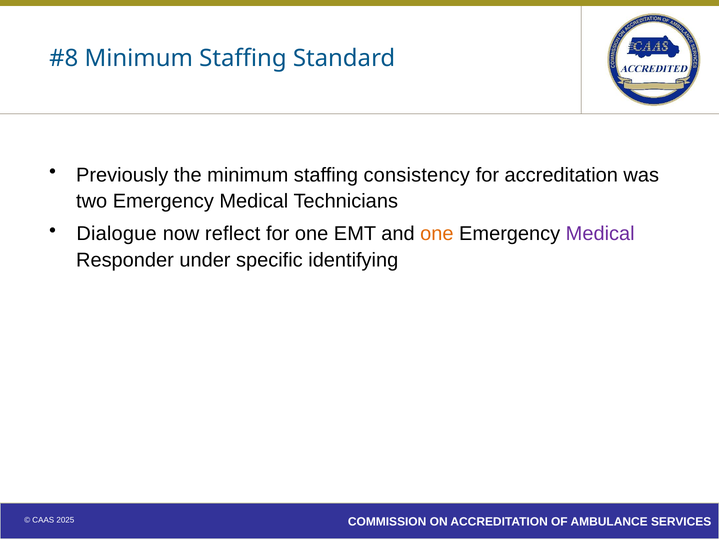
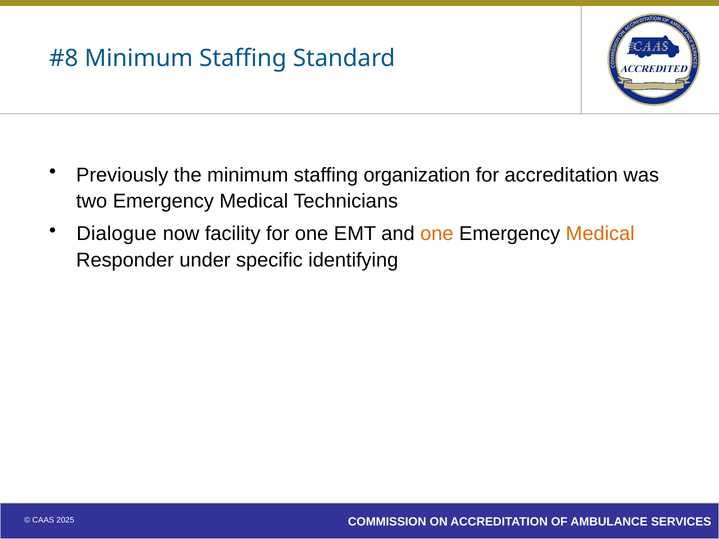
consistency: consistency -> organization (417, 175)
reflect: reflect -> facility (233, 234)
Medical colour: purple -> orange (600, 234)
